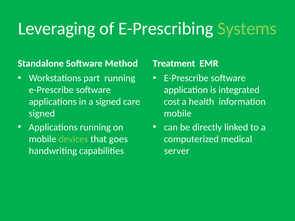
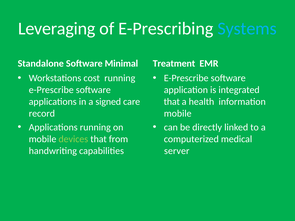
Systems colour: light green -> light blue (247, 29)
Method: Method -> Minimal (121, 63)
part: part -> cost (92, 78)
cost: cost -> that (172, 102)
signed: signed -> record (42, 114)
goes: goes -> from (118, 139)
